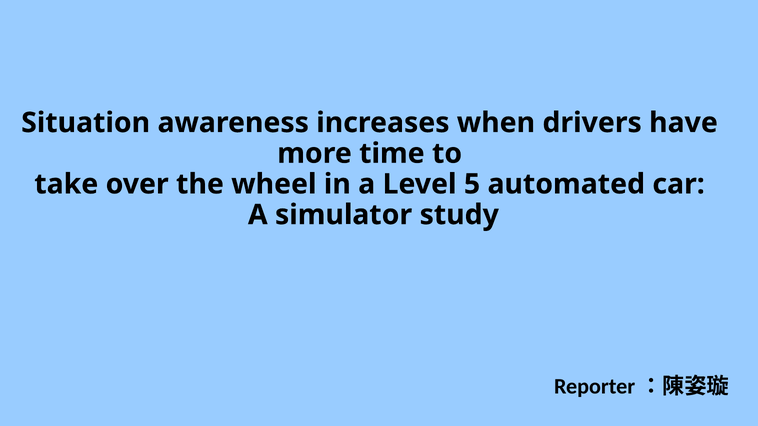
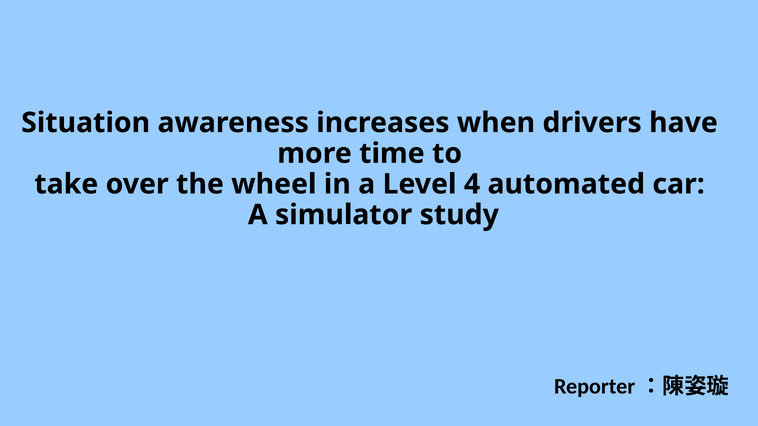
5: 5 -> 4 (472, 184)
